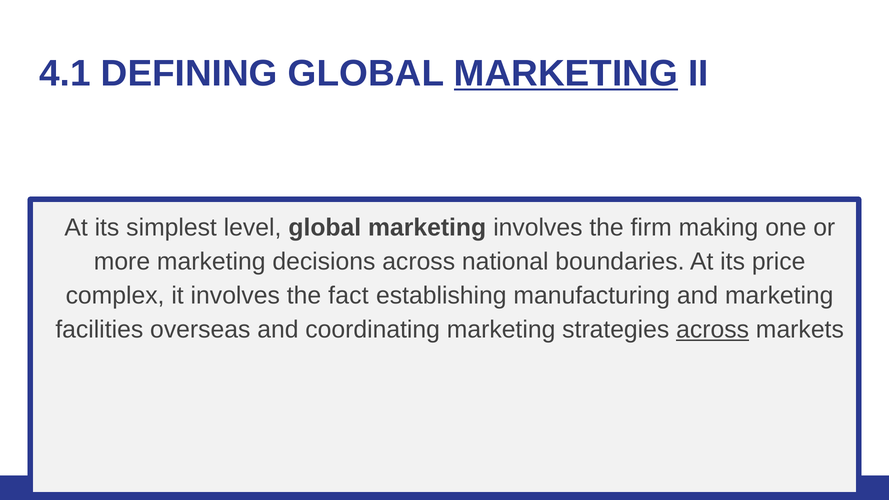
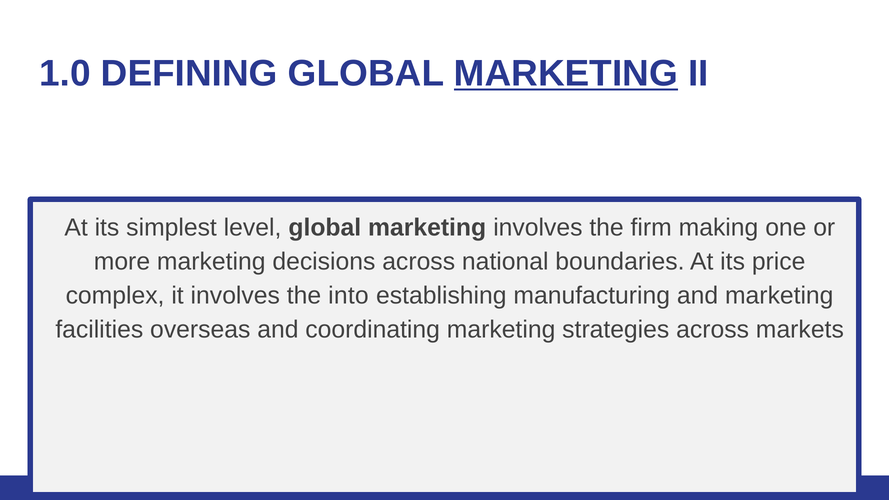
4.1: 4.1 -> 1.0 (65, 74)
fact: fact -> into (348, 296)
across underline: present -> none (713, 330)
